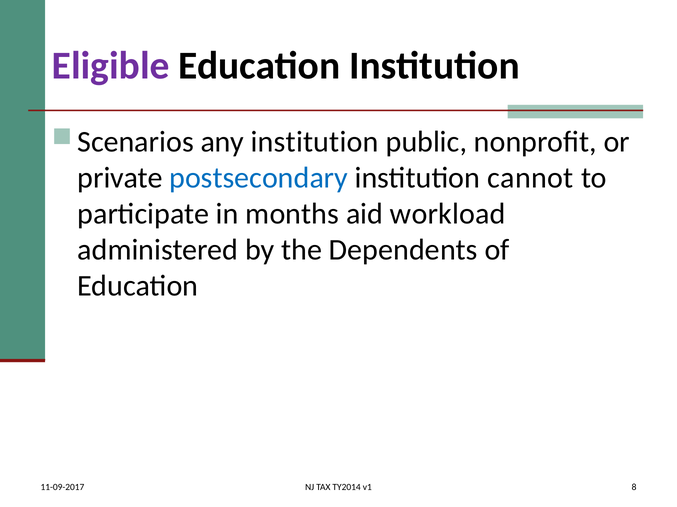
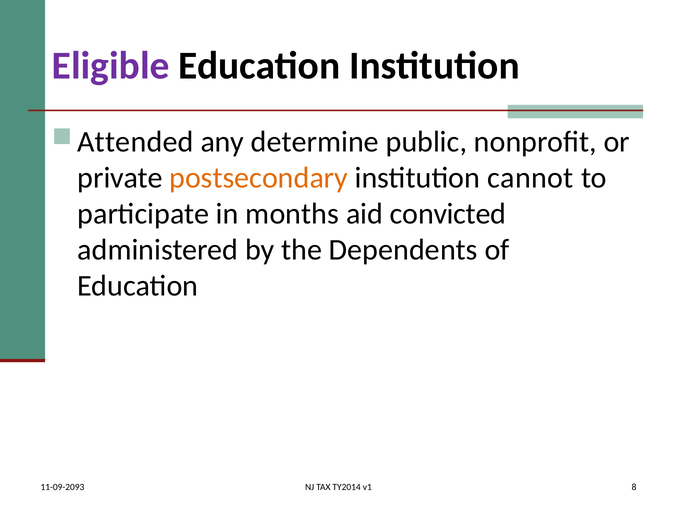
Scenarios: Scenarios -> Attended (135, 142)
any institution: institution -> determine (315, 142)
postsecondary colour: blue -> orange (259, 178)
workload: workload -> convicted (448, 214)
11-09-2017: 11-09-2017 -> 11-09-2093 (62, 488)
